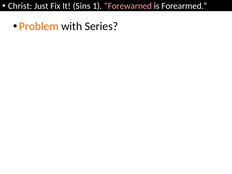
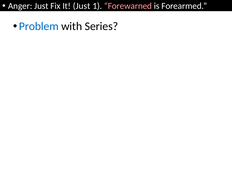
Christ: Christ -> Anger (20, 6)
It Sins: Sins -> Just (82, 6)
Problem colour: orange -> blue (39, 26)
